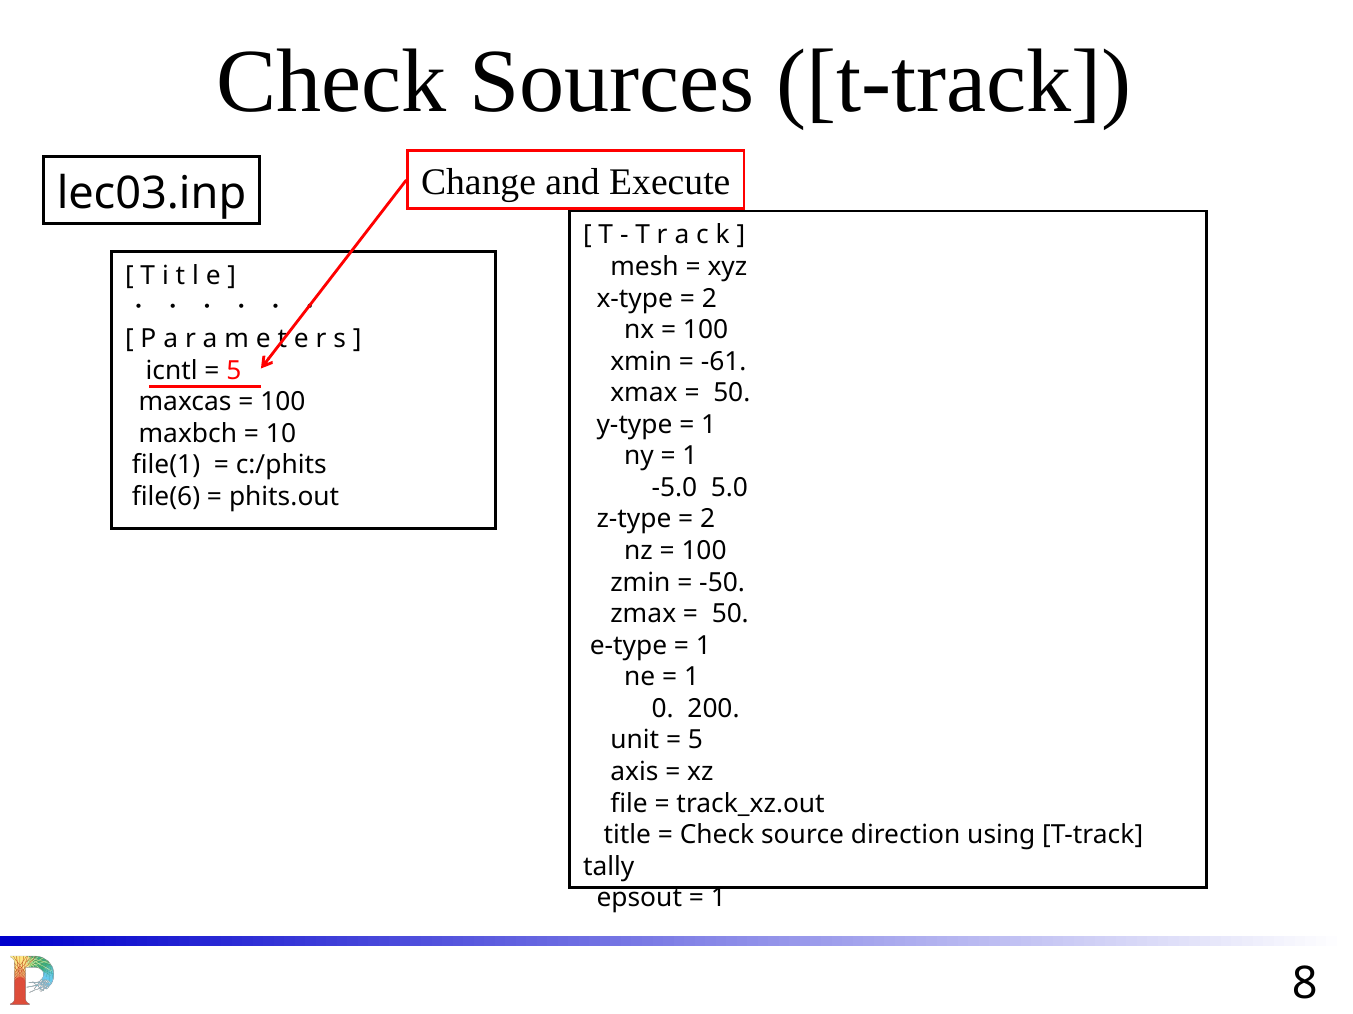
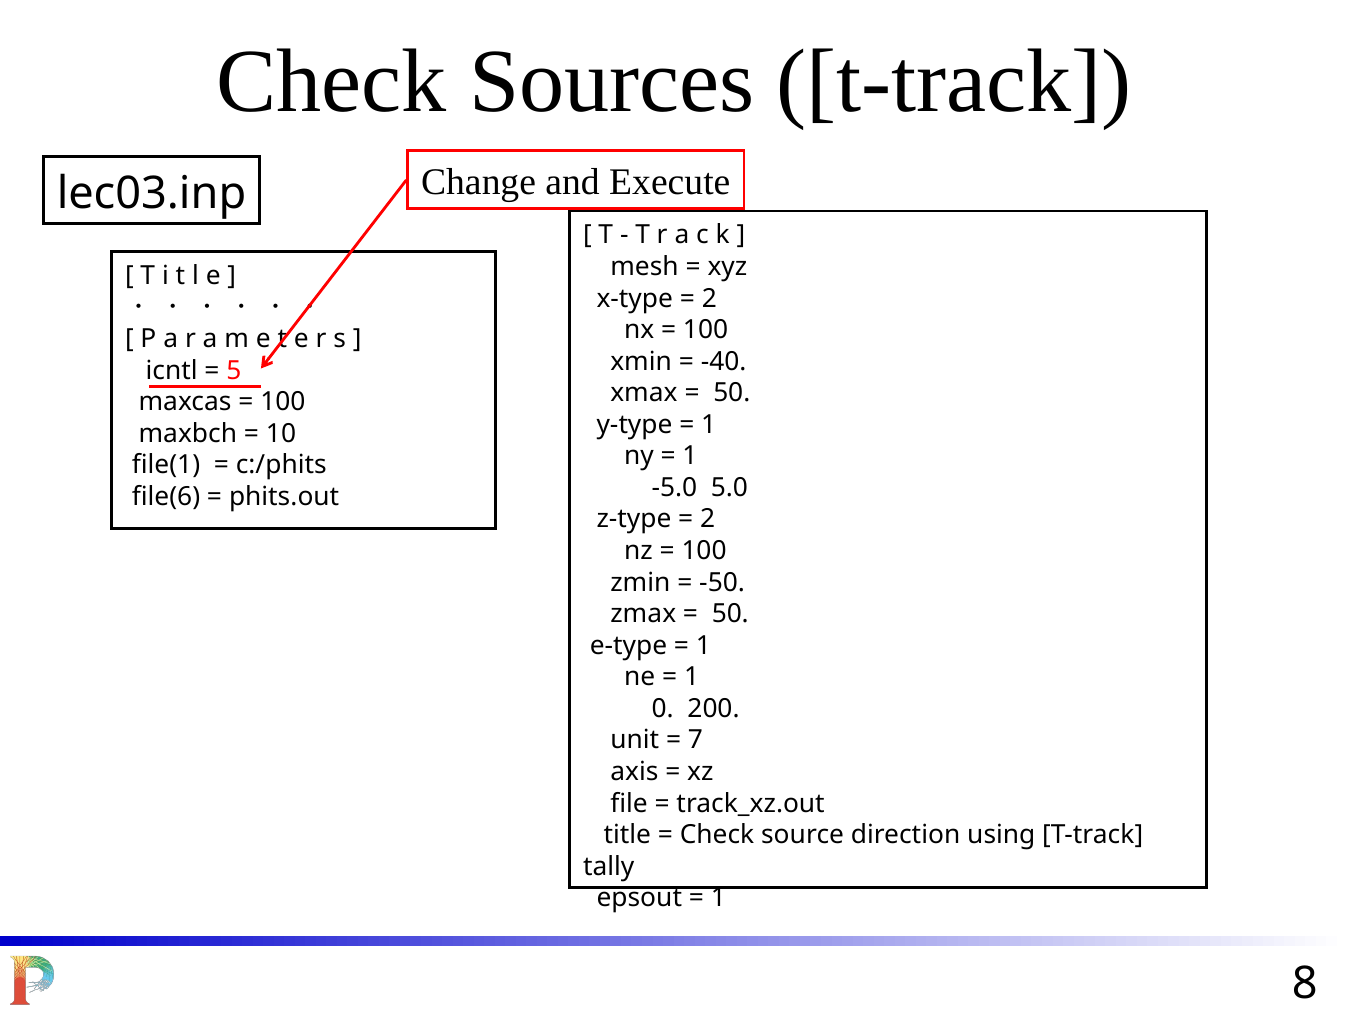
-61: -61 -> -40 (724, 362)
5: 5 -> 7 (695, 741)
